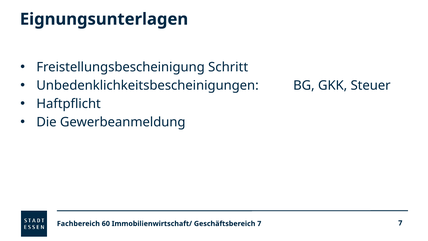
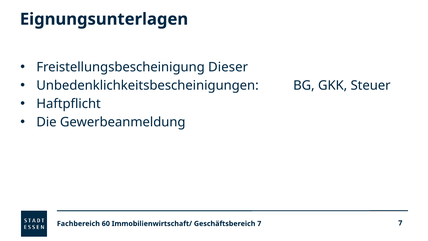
Schritt: Schritt -> Dieser (228, 67)
